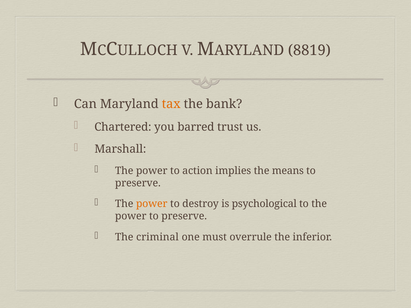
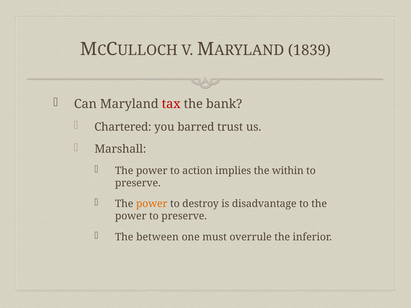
8819: 8819 -> 1839 (309, 50)
tax colour: orange -> red (171, 104)
means: means -> within (288, 171)
psychological: psychological -> disadvantage (264, 204)
criminal: criminal -> between (157, 237)
